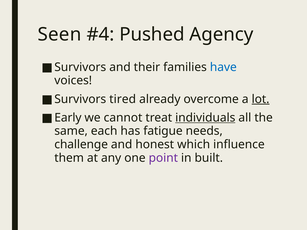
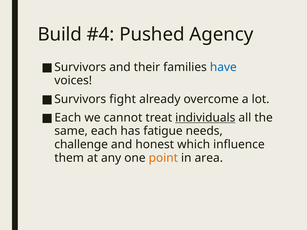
Seen: Seen -> Build (60, 34)
tired: tired -> fight (123, 99)
lot underline: present -> none (261, 99)
Early: Early -> Each (68, 118)
point colour: purple -> orange (163, 158)
built: built -> area (209, 158)
